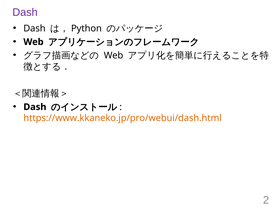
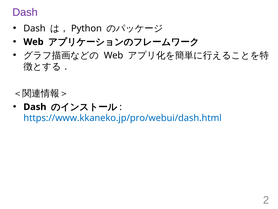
https://www.kkaneko.jp/pro/webui/dash.html colour: orange -> blue (123, 118)
